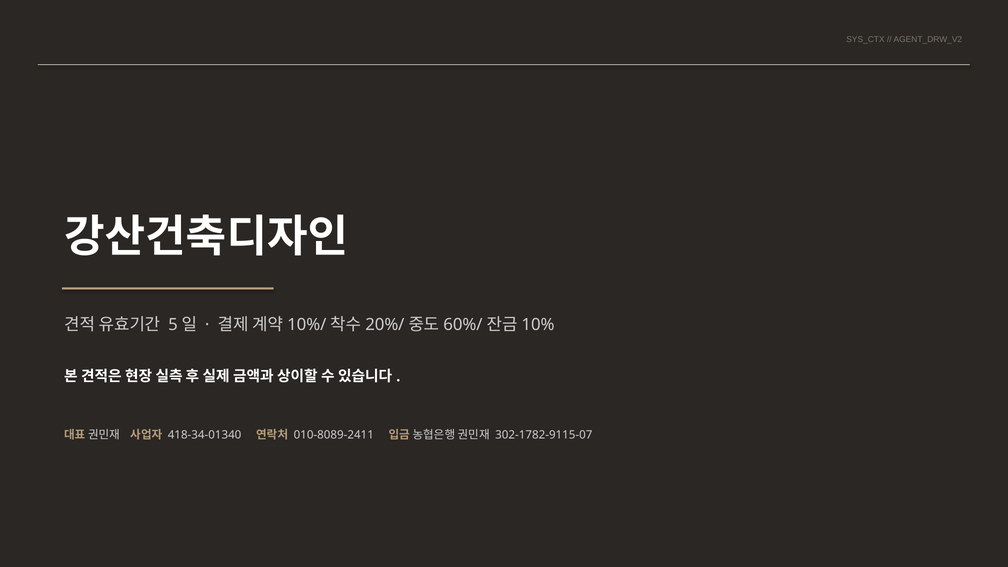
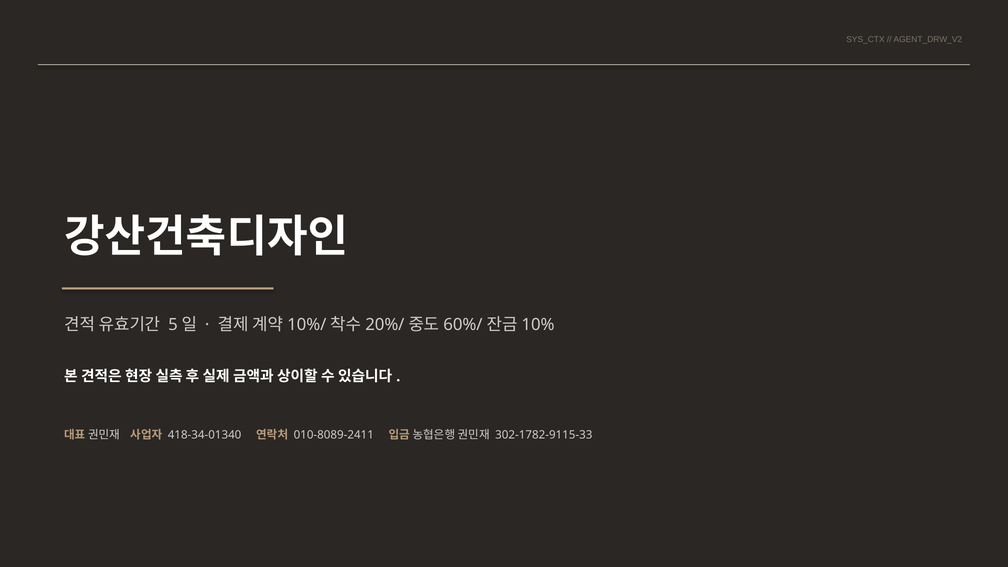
302-1782-9115-07: 302-1782-9115-07 -> 302-1782-9115-33 (544, 435)
